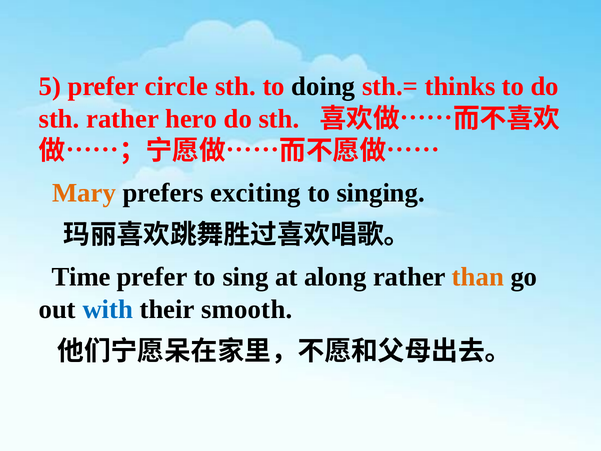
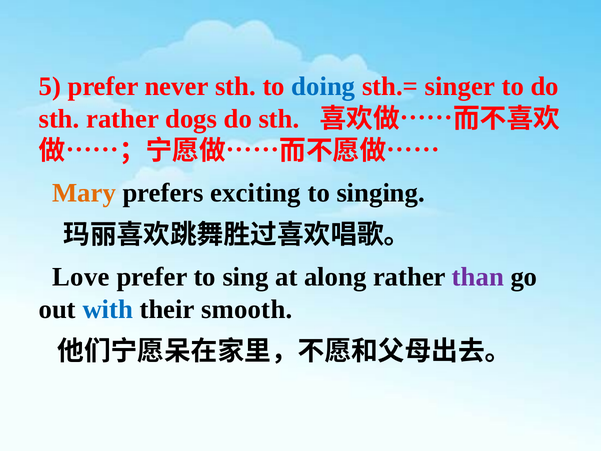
circle: circle -> never (176, 87)
doing colour: black -> blue (323, 87)
thinks: thinks -> singer (460, 87)
hero: hero -> dogs (191, 119)
Time: Time -> Love (81, 277)
than colour: orange -> purple (478, 277)
